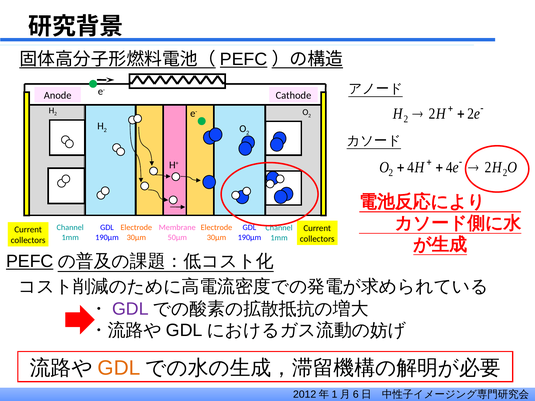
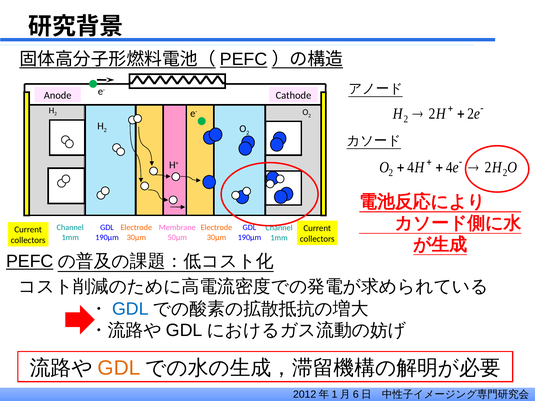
GDL colour: purple -> blue (130, 309)
